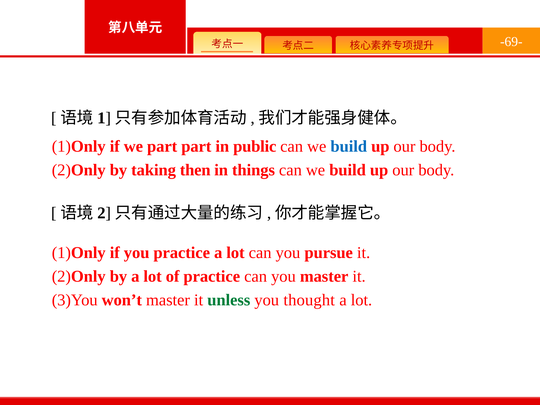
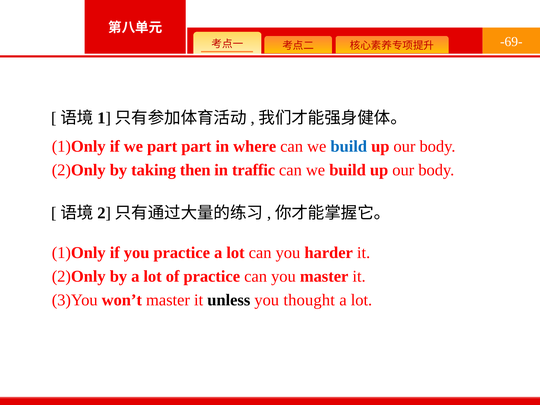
public: public -> where (255, 146)
things: things -> traffic (254, 170)
pursue: pursue -> harder (329, 253)
unless colour: green -> black (229, 300)
